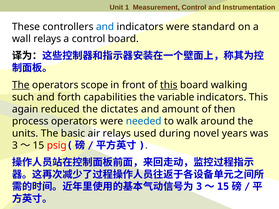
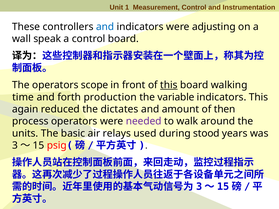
standard: standard -> adjusting (214, 27)
wall relays: relays -> speak (47, 39)
The underline: present -> none (21, 85)
such: such -> time (23, 97)
capabilities: capabilities -> production (110, 97)
needed colour: blue -> purple (144, 121)
novel: novel -> stood (206, 133)
